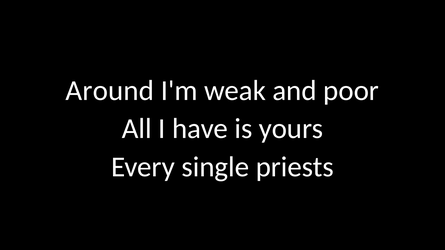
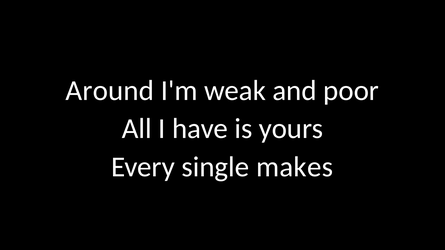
priests: priests -> makes (295, 167)
